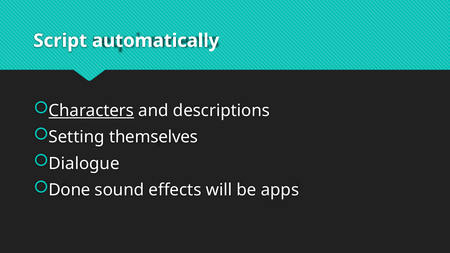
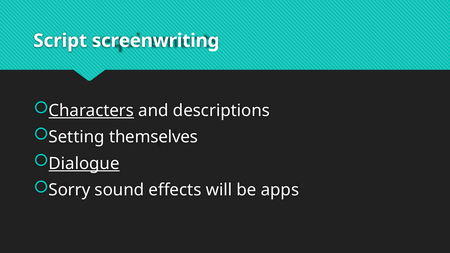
automatically: automatically -> screenwriting (156, 41)
Dialogue underline: none -> present (84, 164)
Done: Done -> Sorry (69, 190)
